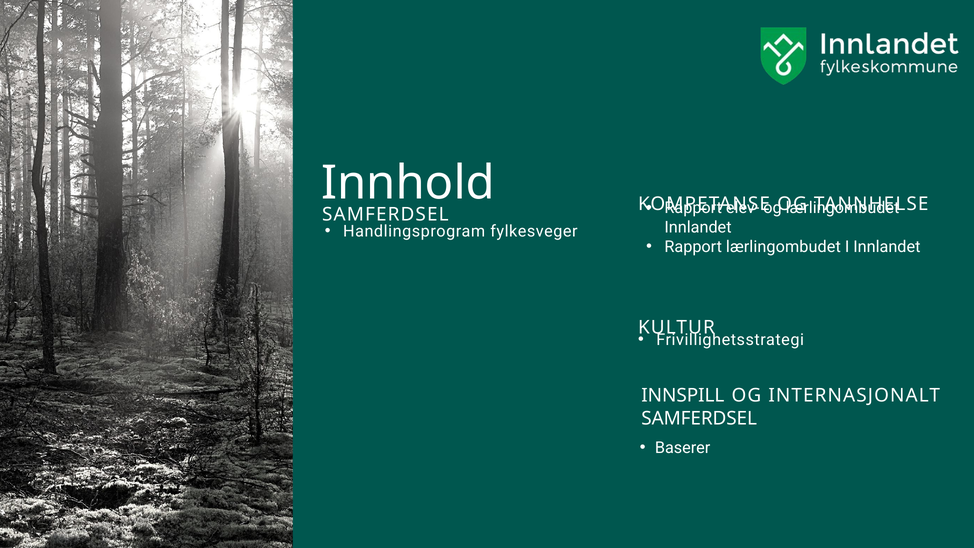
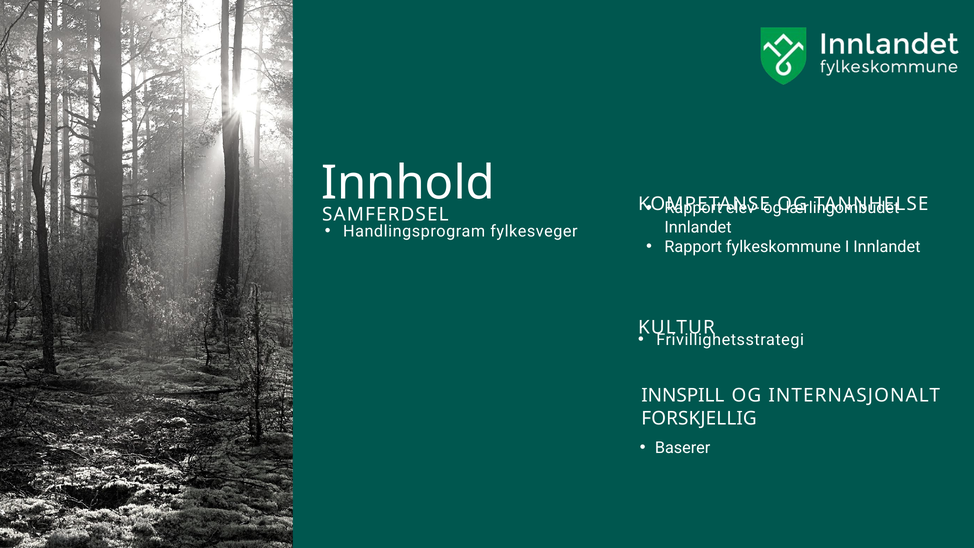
Rapport lærlingombudet: lærlingombudet -> fylkeskommune (783, 247)
SAMFERDSEL: SAMFERDSEL -> FORSKJELLIG (699, 418)
